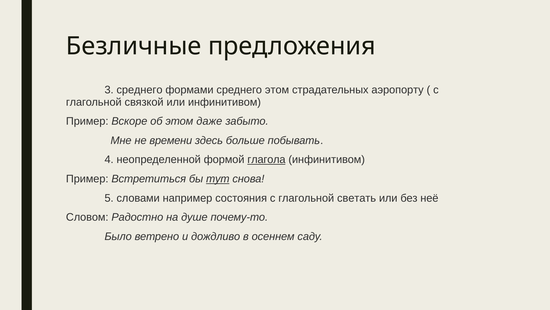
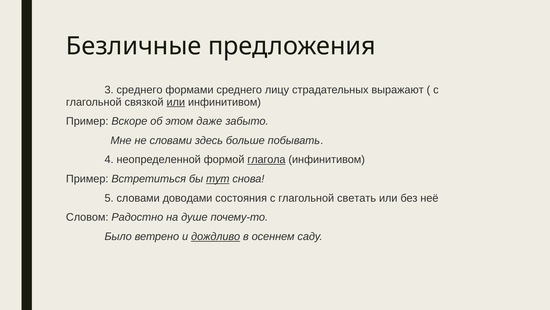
среднего этом: этом -> лицу (277, 90)
аэропорту: аэропорту -> выражают (398, 90)
или underline: none -> present (176, 102)
не времени: времени -> словами (171, 140)
например: например -> доводами (188, 198)
дождливо underline: none -> present (216, 236)
